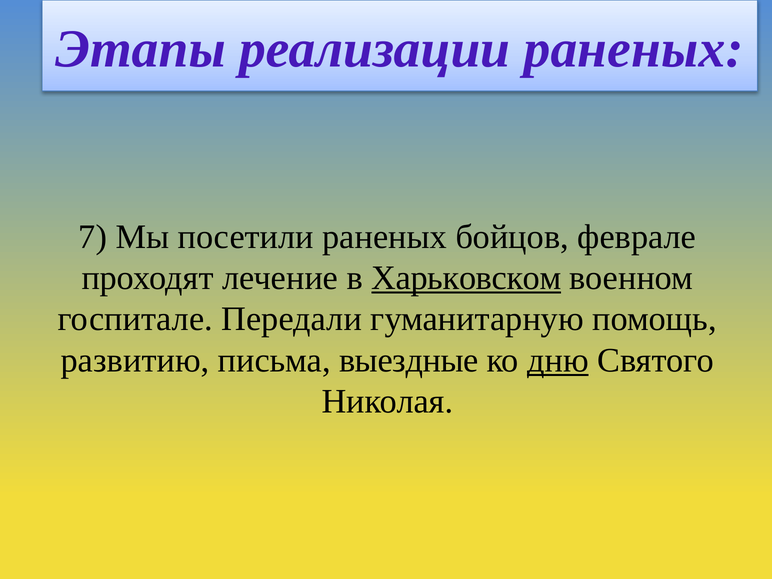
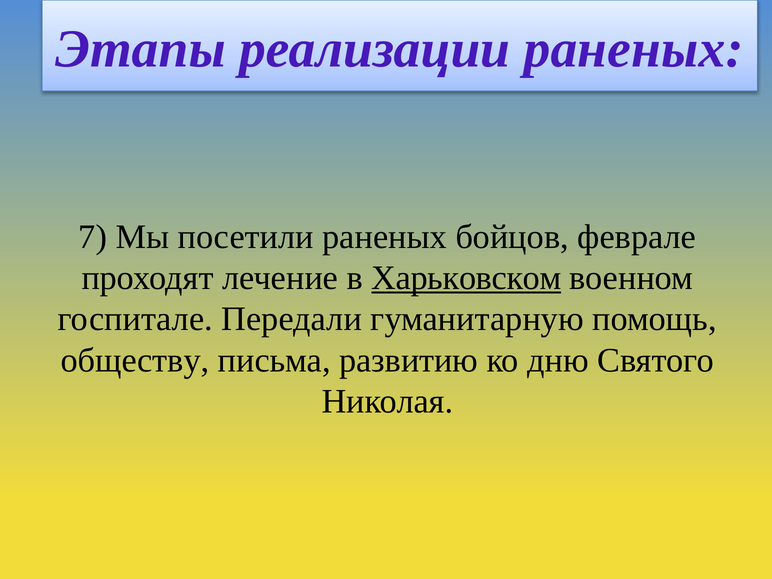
развитию: развитию -> обществу (135, 360)
выездные: выездные -> развитию (409, 360)
дню underline: present -> none (558, 360)
